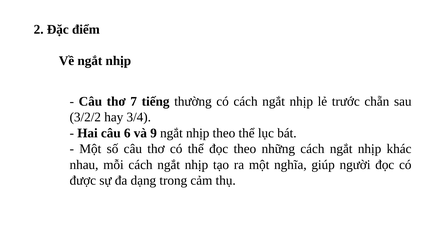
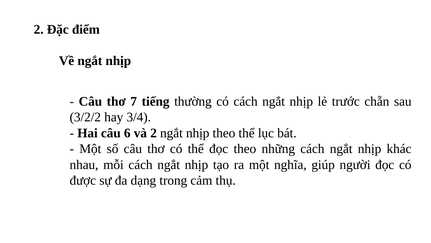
và 9: 9 -> 2 (154, 133)
